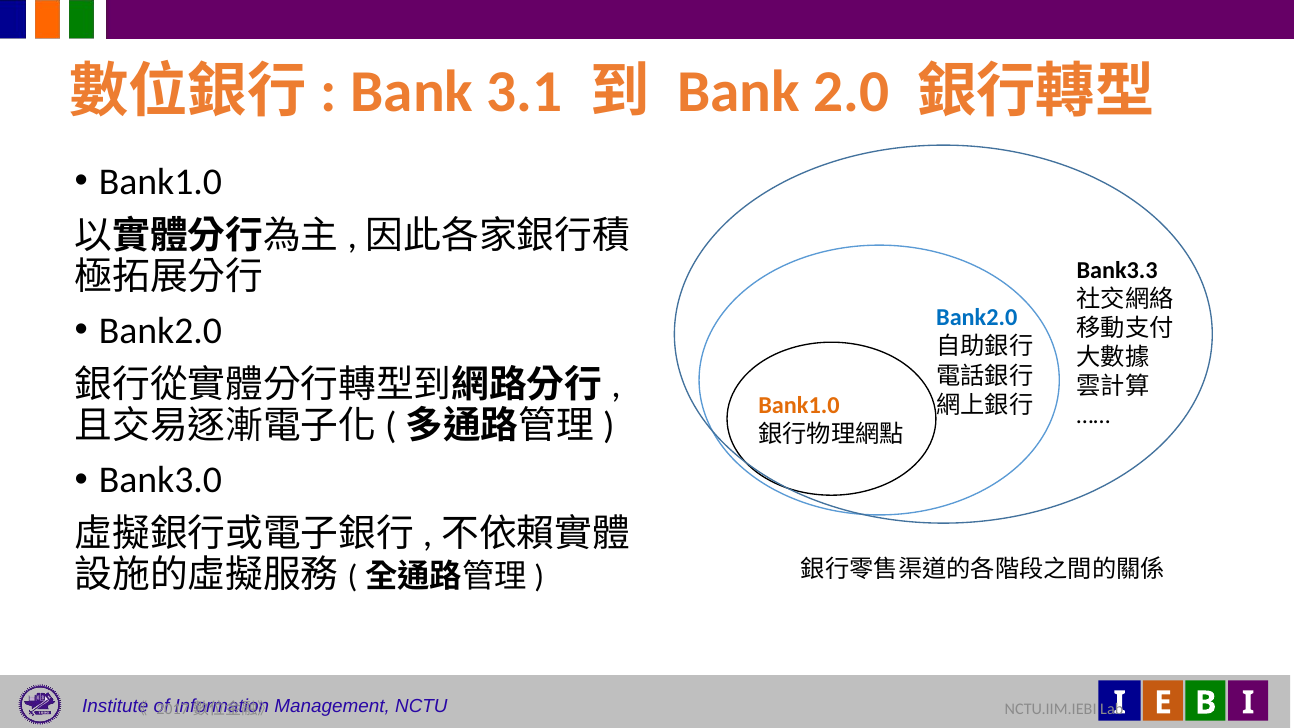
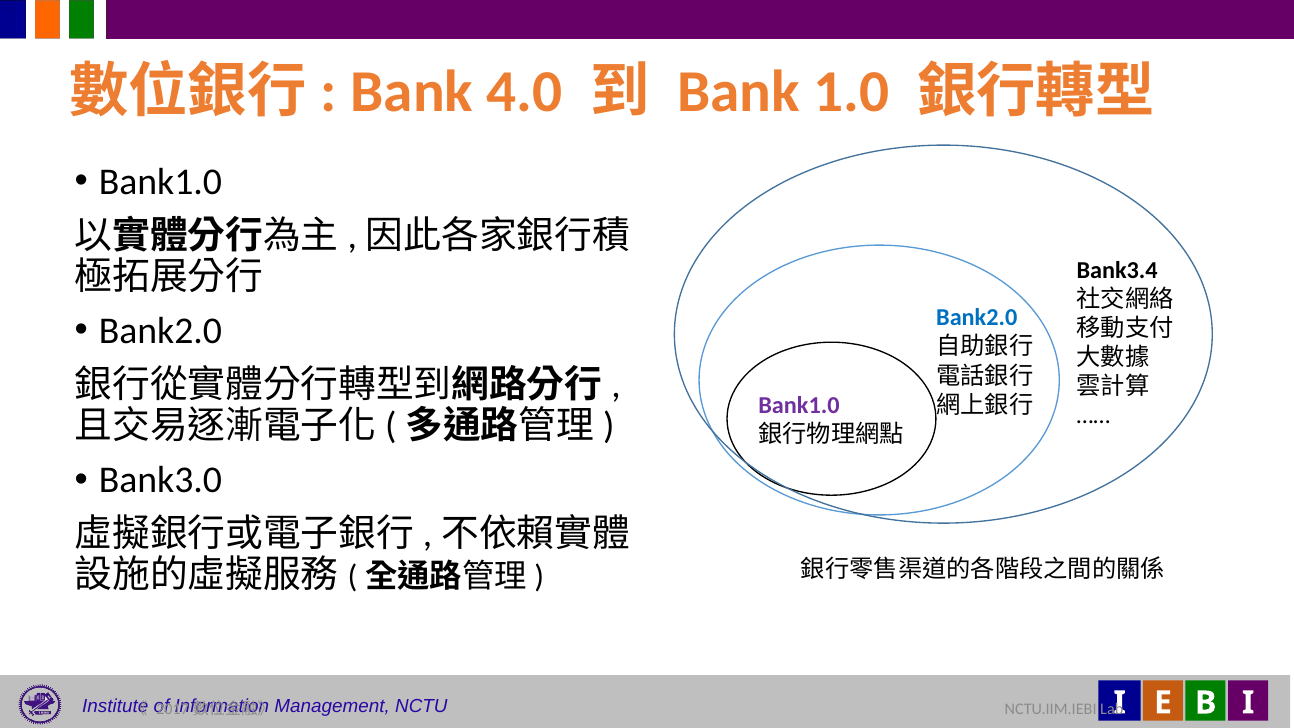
3.1: 3.1 -> 4.0 (525, 92)
2.0: 2.0 -> 1.0 (851, 92)
Bank3.3: Bank3.3 -> Bank3.4 (1117, 270)
Bank1.0 colour: orange -> purple (799, 405)
